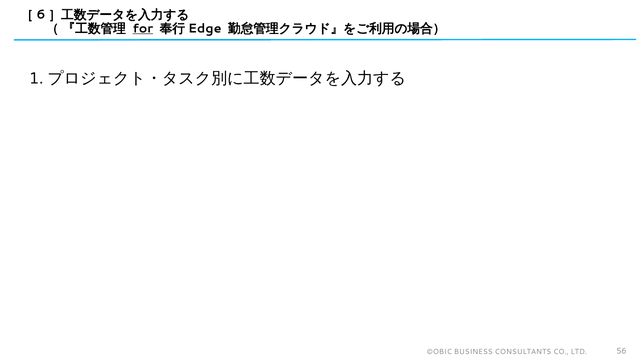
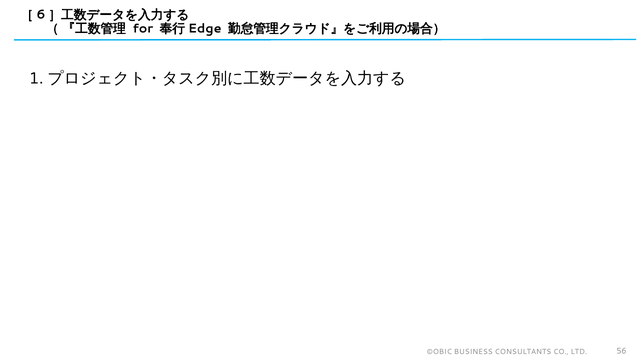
for underline: present -> none (143, 28)
